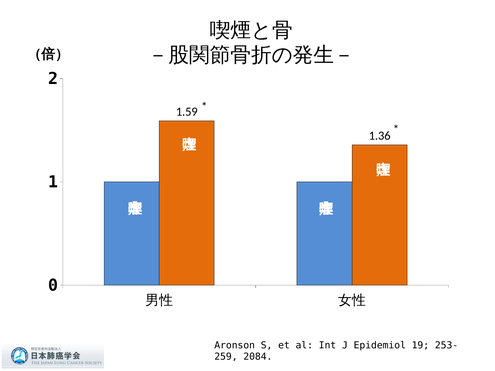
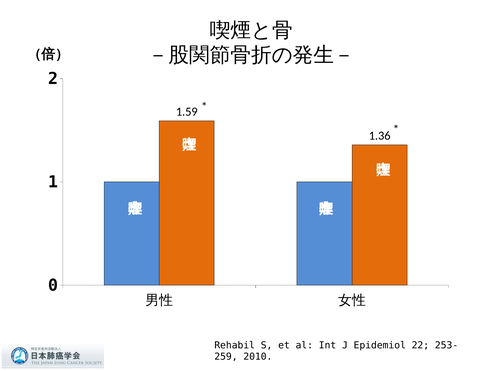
Aronson: Aronson -> Rehabil (235, 345)
19: 19 -> 22 (420, 345)
2084: 2084 -> 2010 (258, 357)
